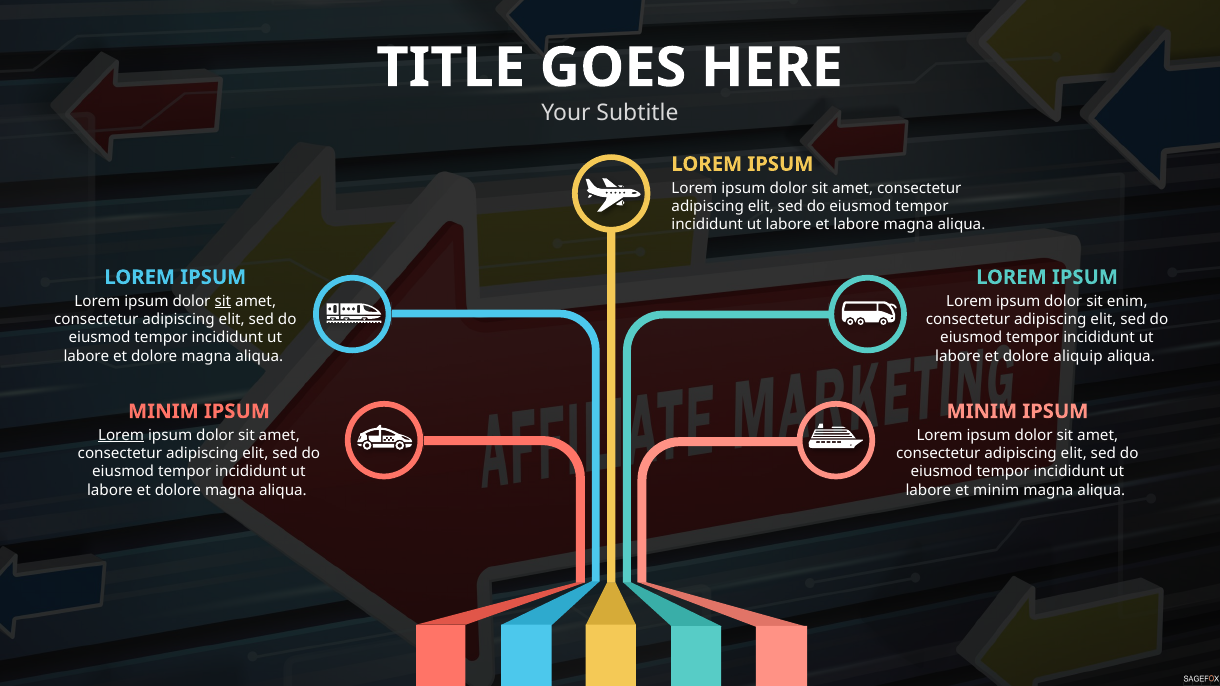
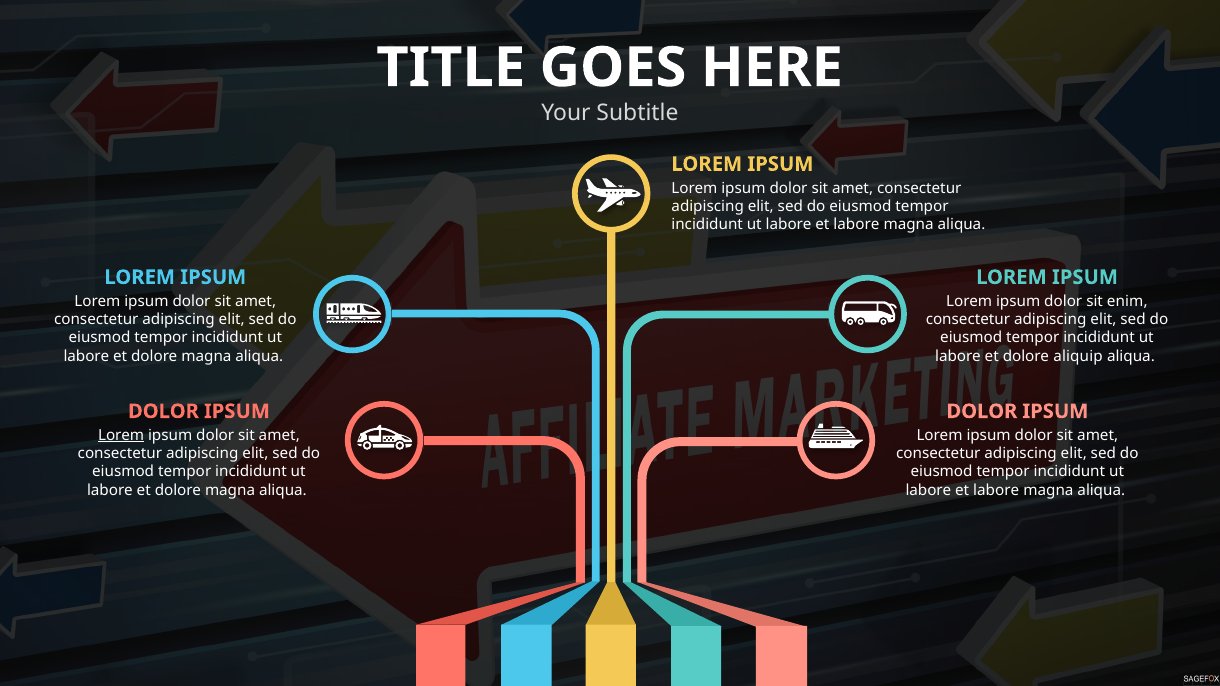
sit underline: present -> none (223, 301)
MINIM: MINIM -> DOLOR (163, 411)
MINIM: MINIM -> DOLOR (982, 411)
minim: minim -> labore (996, 490)
